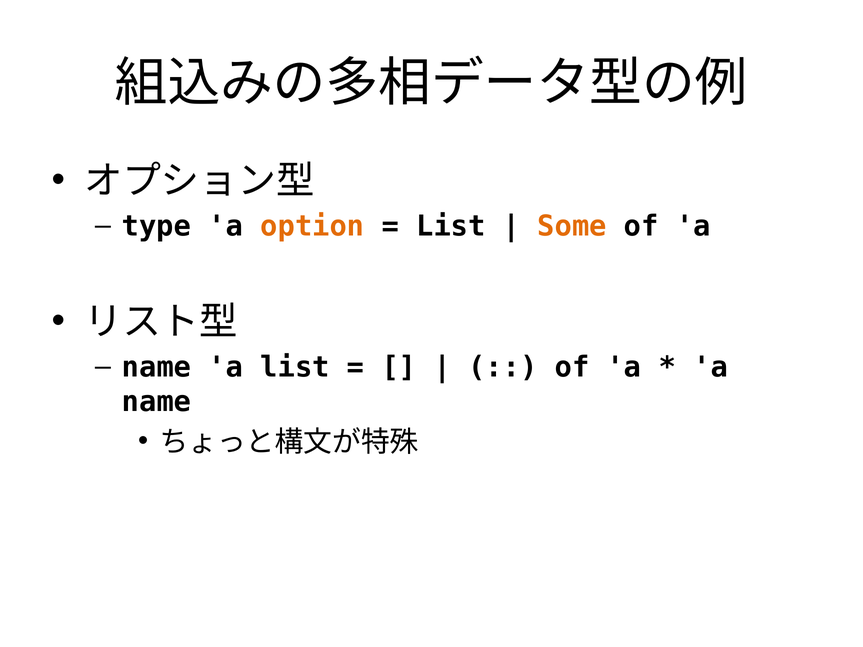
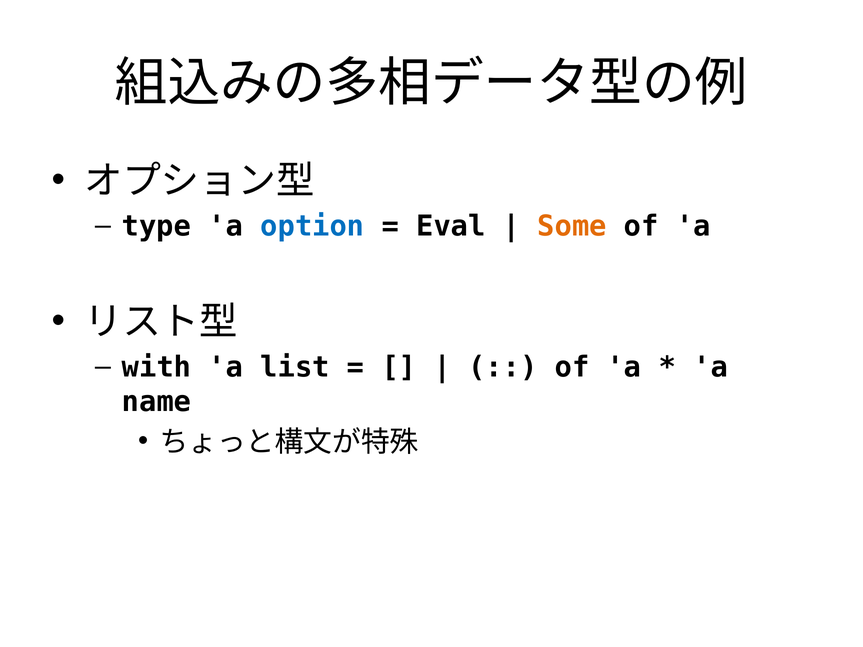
option colour: orange -> blue (312, 226)
List: List -> Eval (451, 226)
name: name -> with (157, 367)
